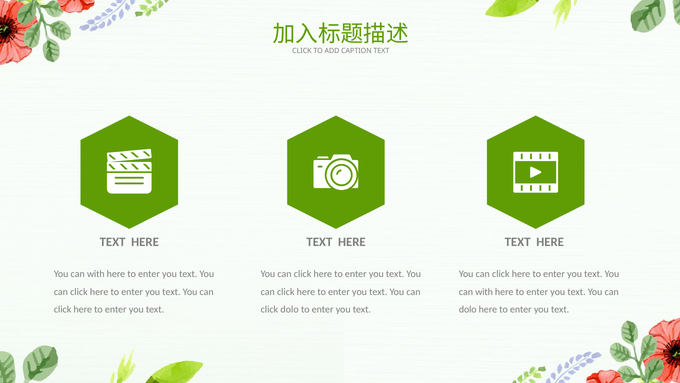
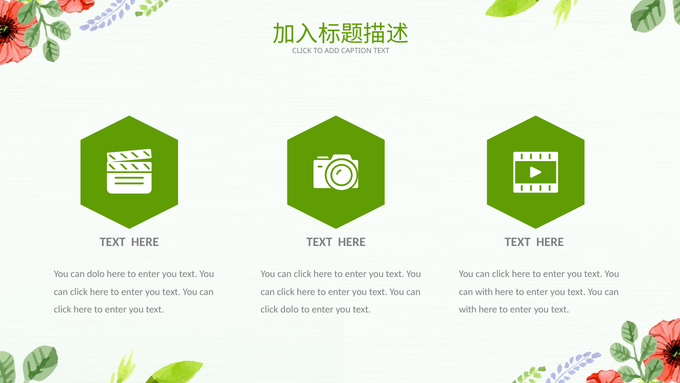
with: with -> dolo (96, 274)
dolo: dolo -> with (468, 309)
